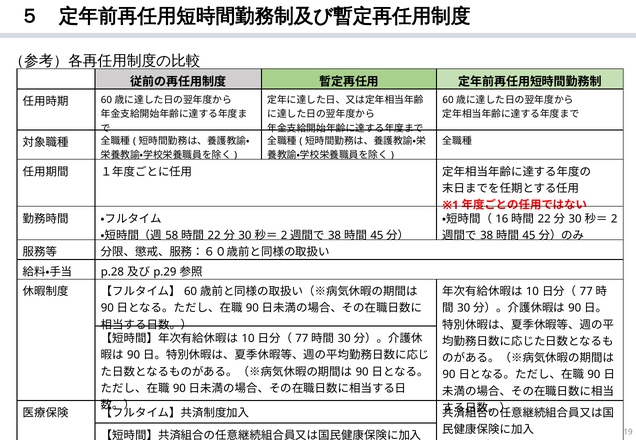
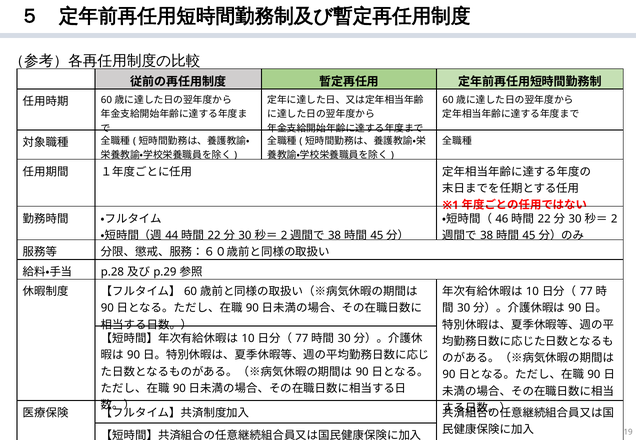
16: 16 -> 46 (502, 219)
58: 58 -> 44 (172, 236)
